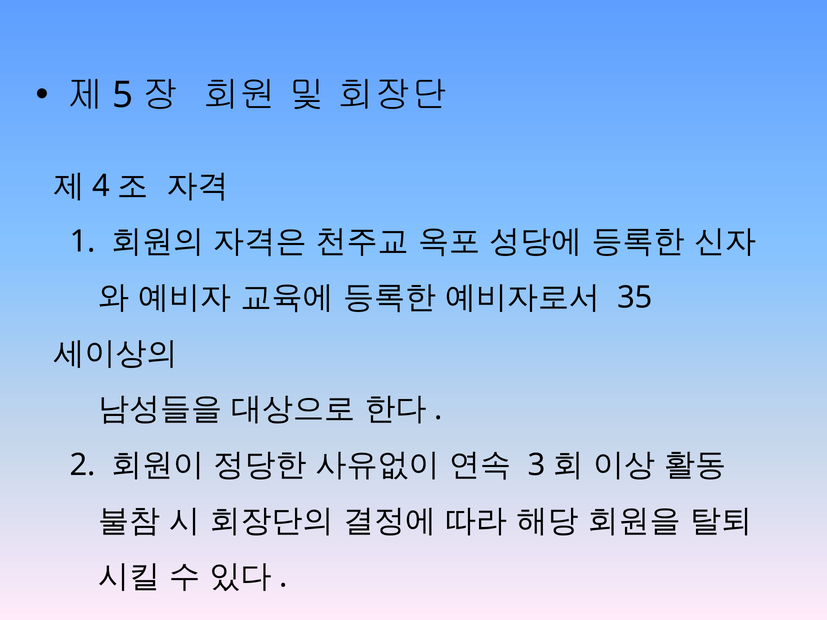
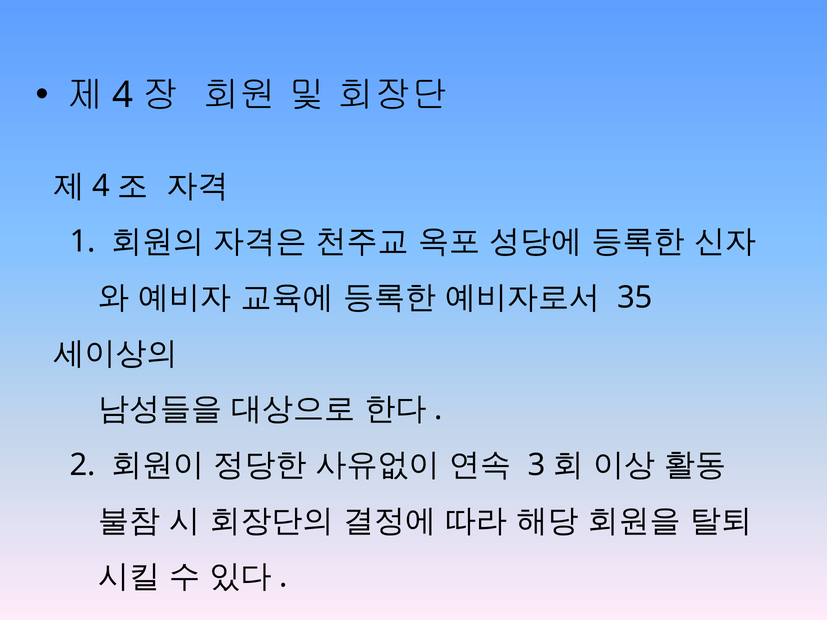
5: 5 -> 4 (123, 95)
